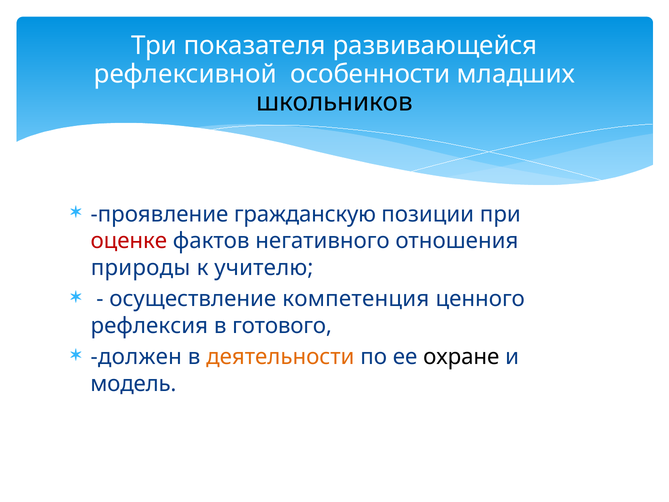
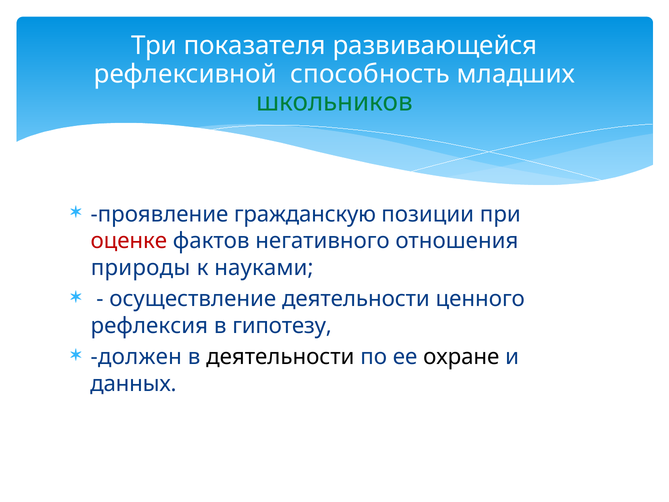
особенности: особенности -> способность (370, 74)
школьников colour: black -> green (335, 102)
учителю: учителю -> науками (264, 268)
осуществление компетенция: компетенция -> деятельности (356, 299)
готового: готового -> гипотезу (282, 326)
деятельности colour: orange -> black (280, 357)
модель: модель -> данных (133, 384)
